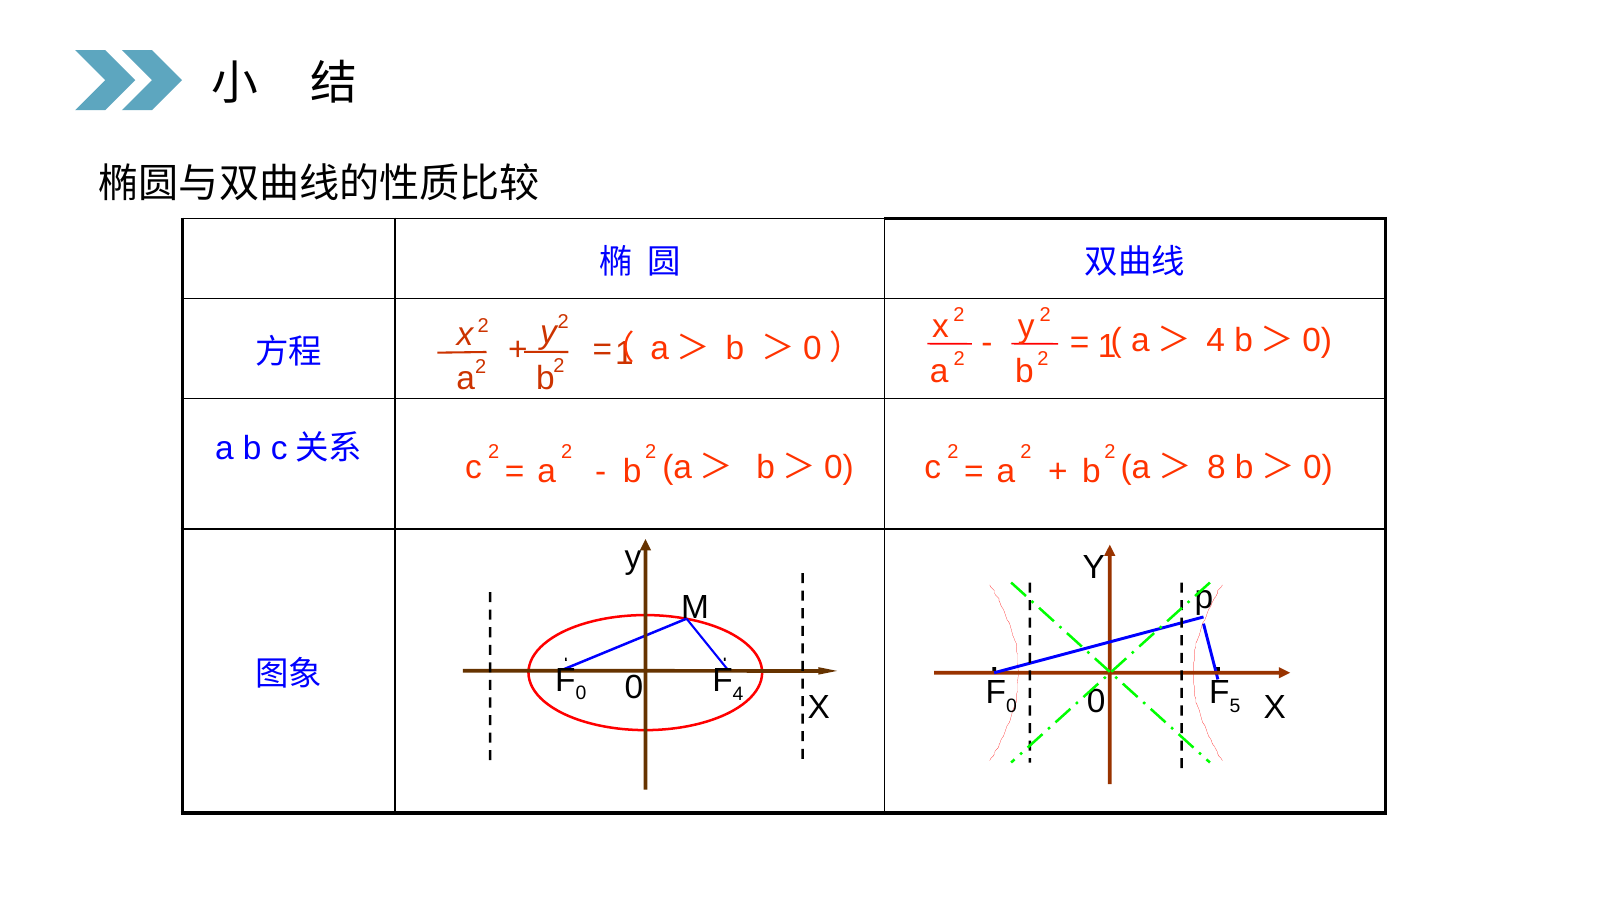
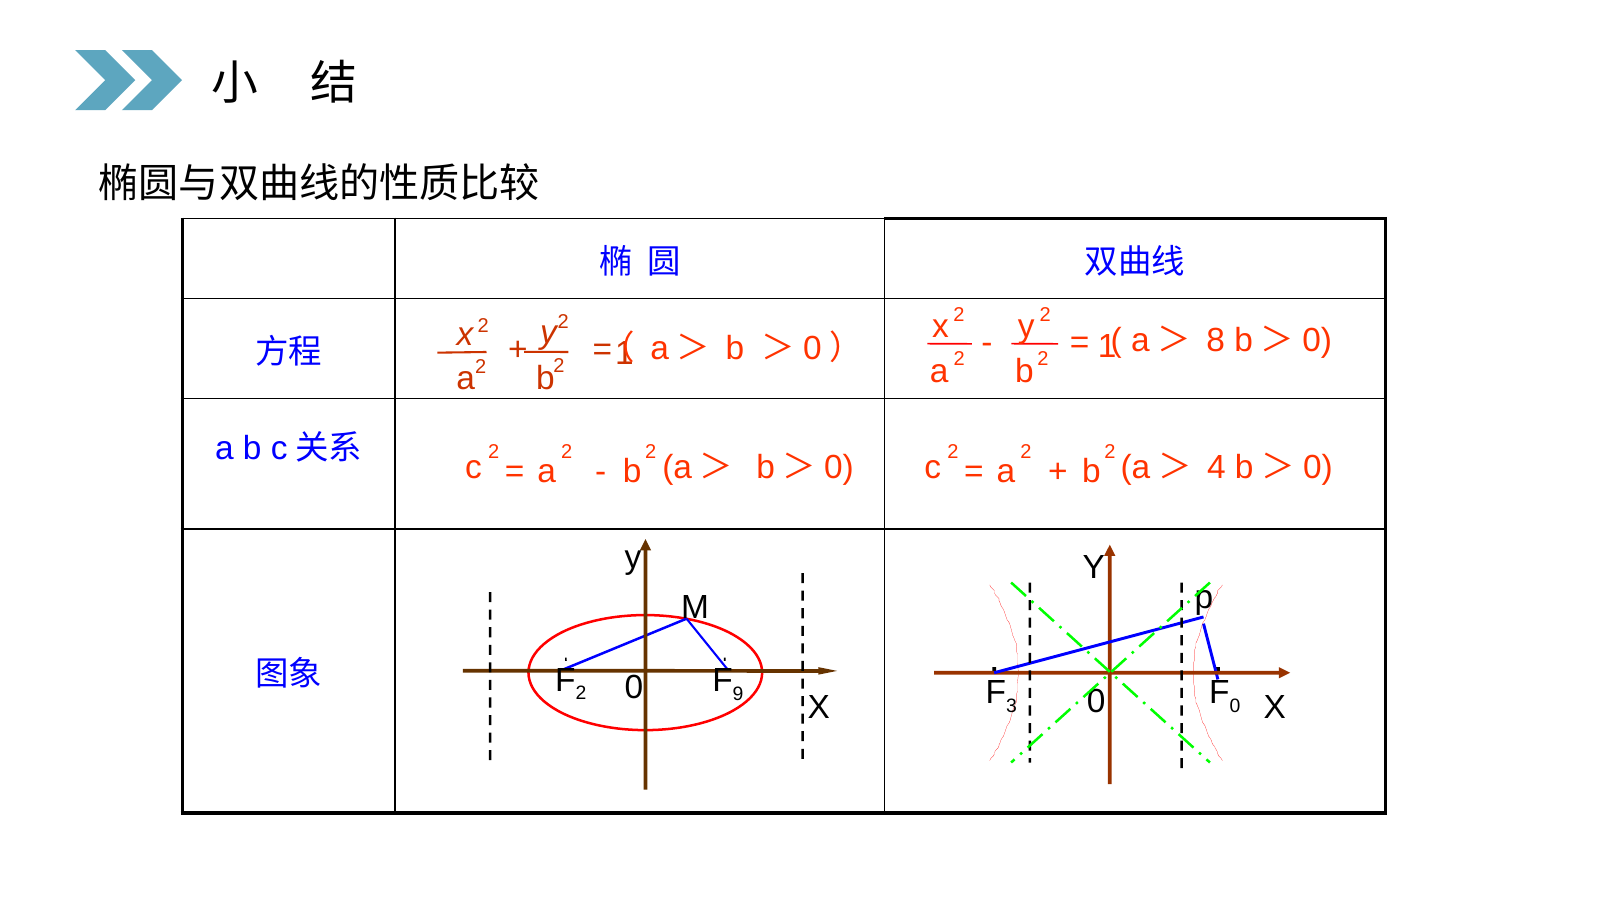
a＞ 4: 4 -> 8 (1216, 340)
8: 8 -> 4 (1216, 467)
0: 0 -> 2 (581, 694)
4: 4 -> 9 (738, 694)
0: 0 -> 3 (1011, 706)
5: 5 -> 0 (1235, 706)
